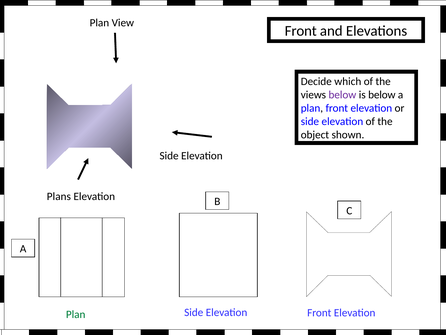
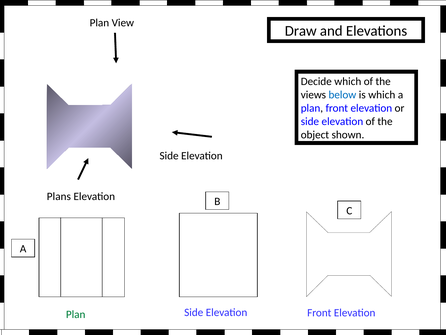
Front: Front -> Draw (301, 31)
below colour: purple -> blue (342, 95)
is below: below -> which (382, 95)
